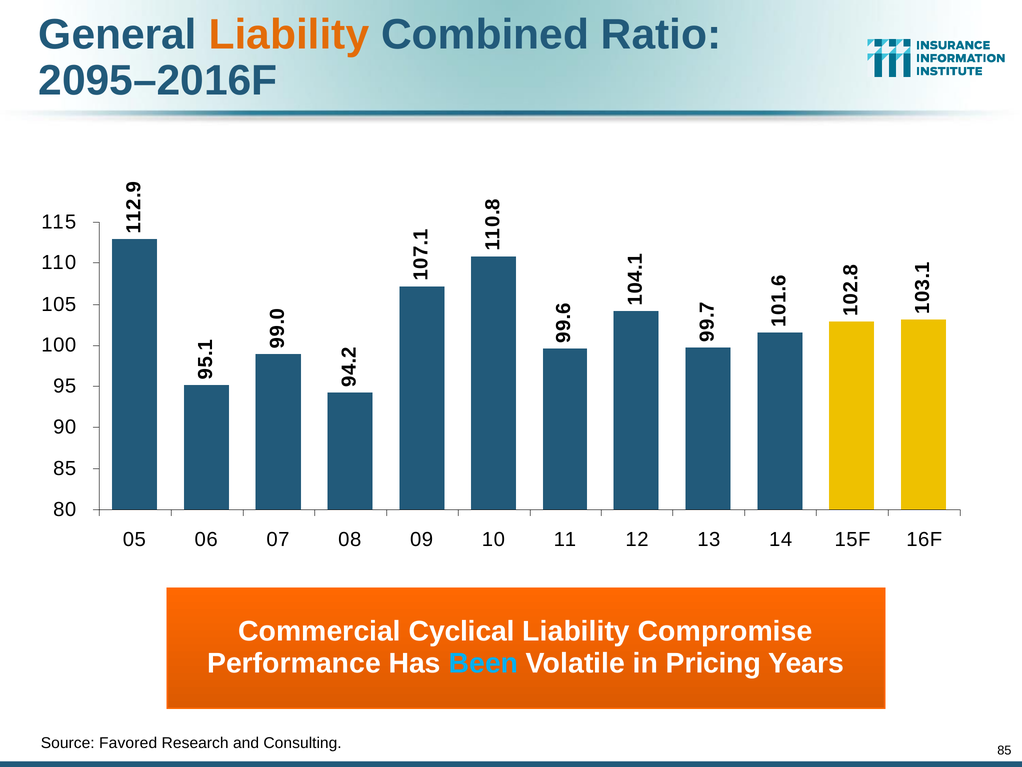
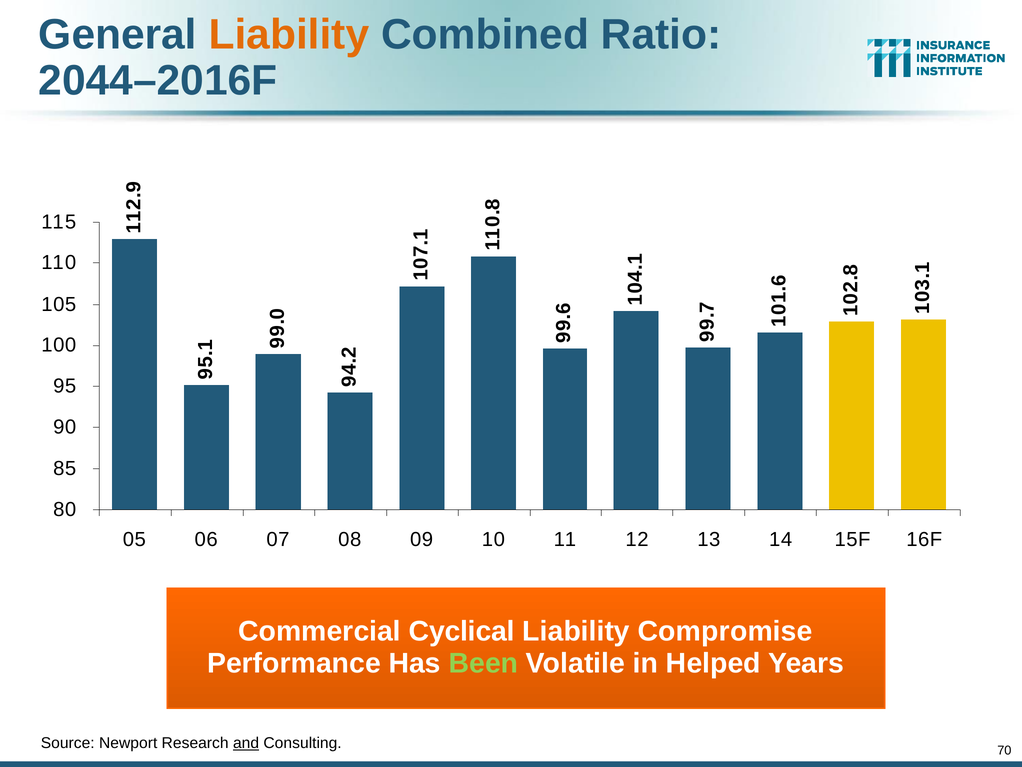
2095–2016F: 2095–2016F -> 2044–2016F (158, 81)
Been colour: light blue -> light green (483, 663)
Pricing: Pricing -> Helped (713, 663)
Favored: Favored -> Newport (128, 743)
and underline: none -> present (246, 743)
Consulting 85: 85 -> 70 (1004, 750)
